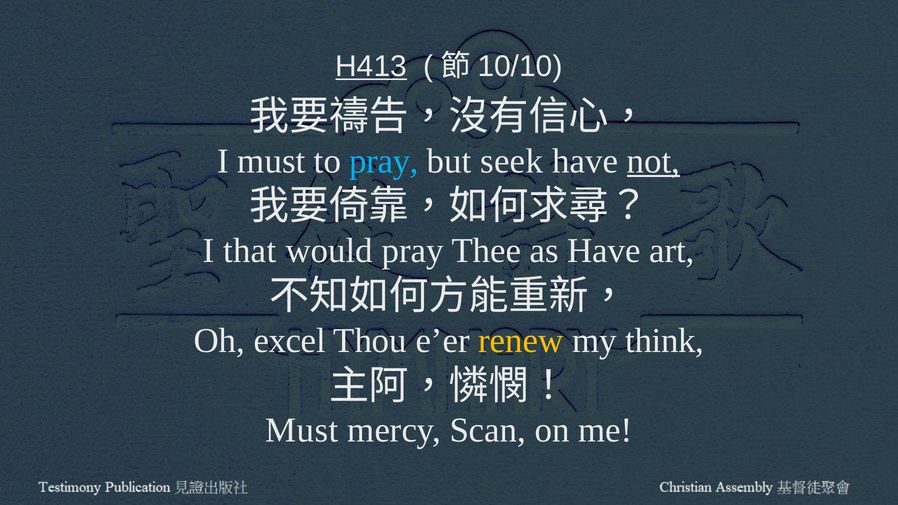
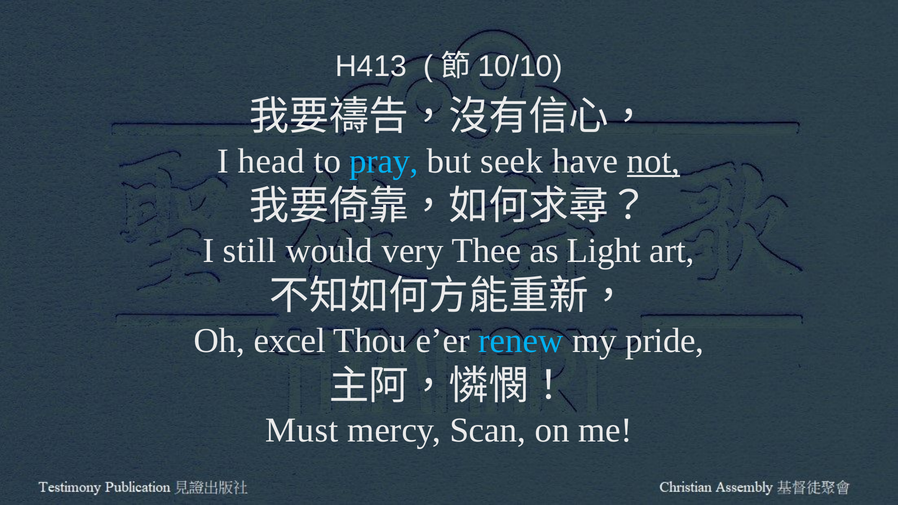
H413 underline: present -> none (371, 66)
I must: must -> head (271, 161)
that: that -> still (250, 251)
would pray: pray -> very (413, 251)
as Have: Have -> Light (604, 251)
renew colour: yellow -> light blue (521, 341)
think: think -> pride (665, 341)
